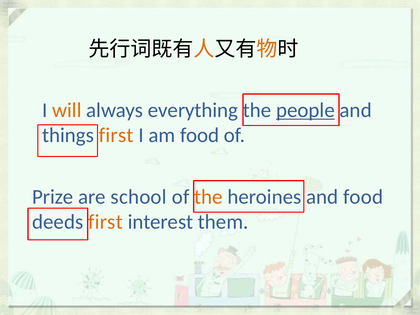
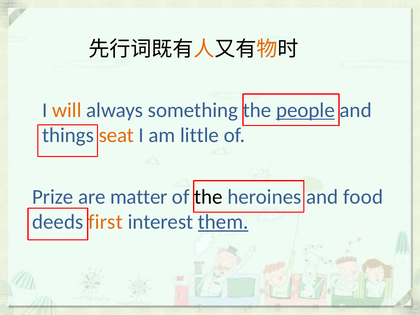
everything: everything -> something (193, 110)
things first: first -> seat (116, 135)
am food: food -> little (200, 135)
school: school -> matter (139, 197)
the colour: orange -> black (208, 197)
them underline: none -> present (223, 222)
